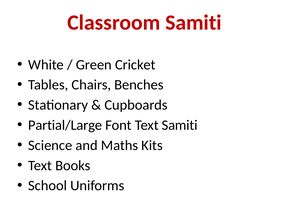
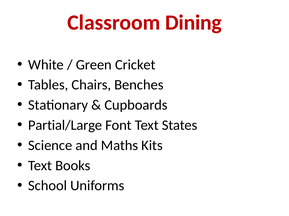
Classroom Samiti: Samiti -> Dining (193, 23)
Text Samiti: Samiti -> States (180, 126)
